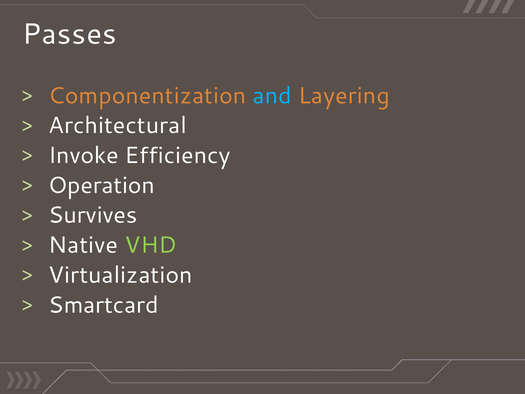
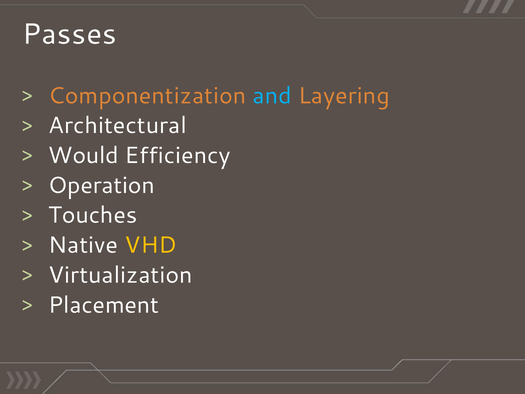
Invoke: Invoke -> Would (83, 155)
Survives: Survives -> Touches (93, 215)
VHD colour: light green -> yellow (151, 245)
Smartcard: Smartcard -> Placement (104, 305)
